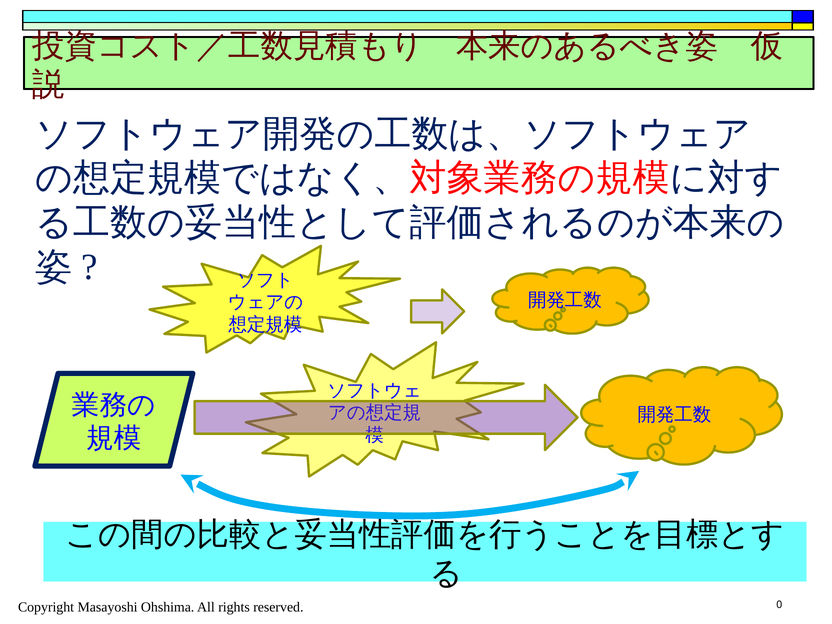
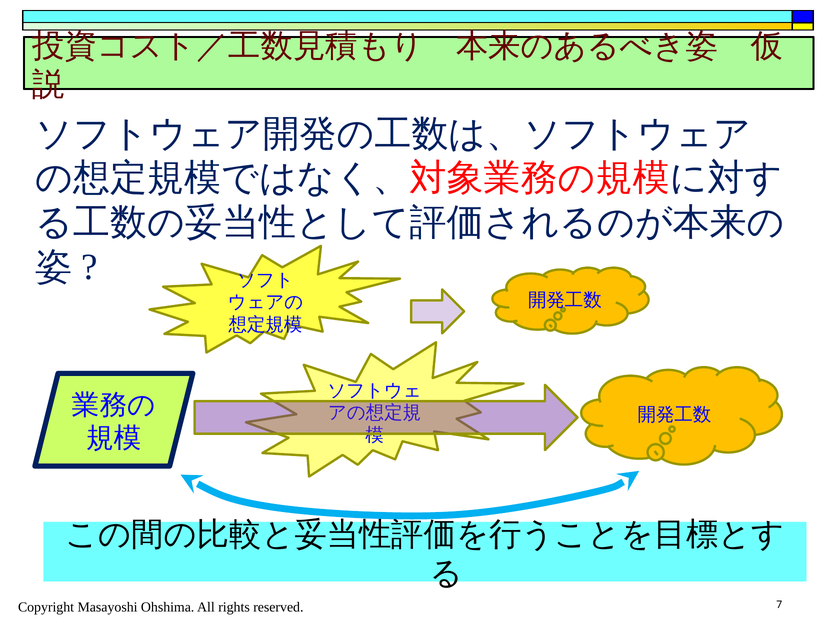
0: 0 -> 7 (779, 605)
